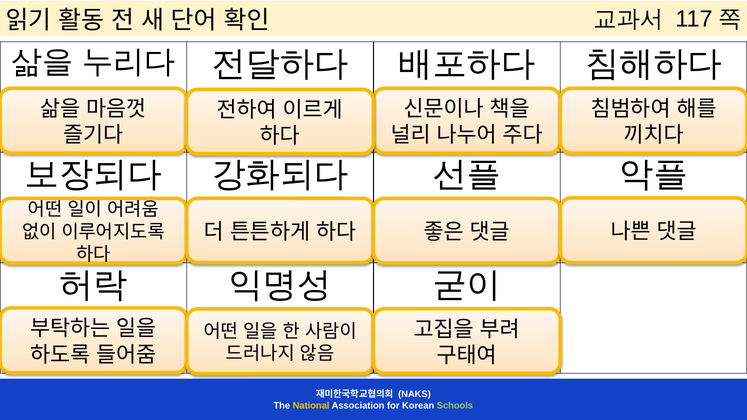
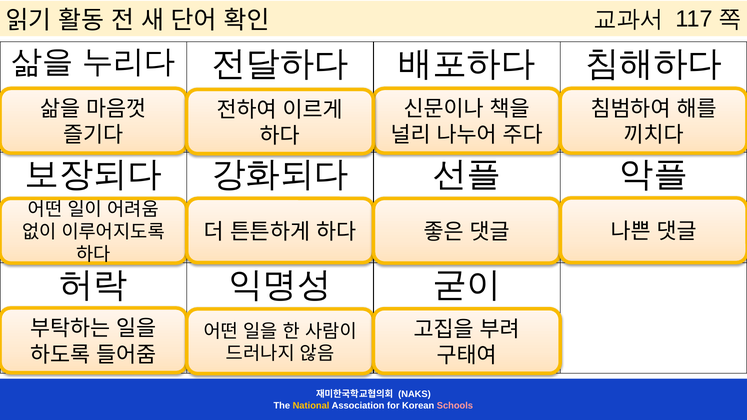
Schools colour: light green -> pink (455, 406)
